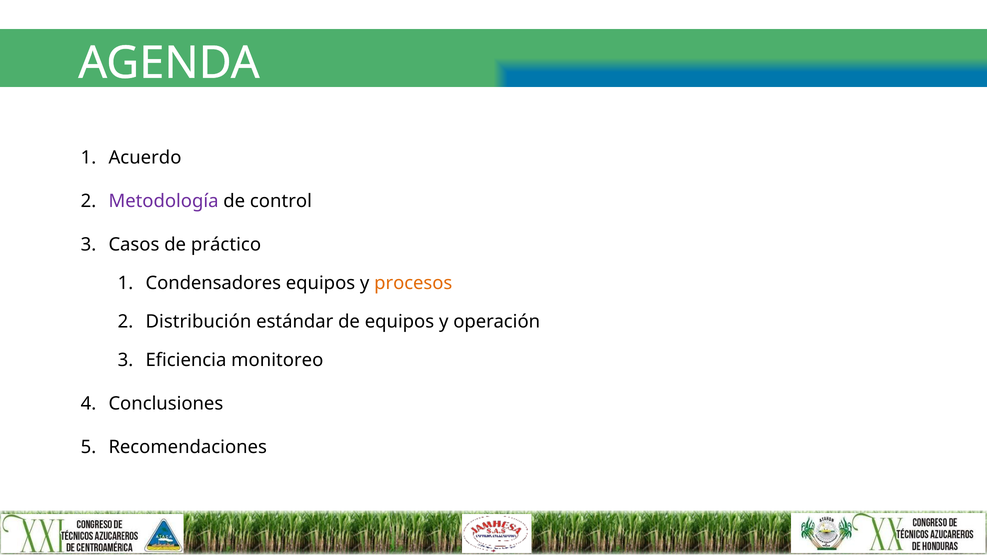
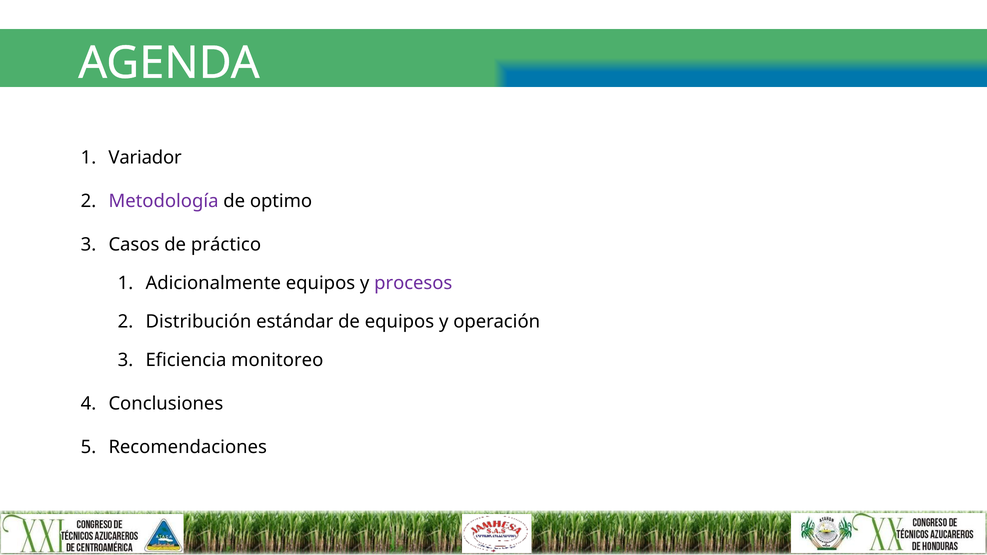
Acuerdo: Acuerdo -> Variador (145, 158)
control: control -> optimo (281, 201)
Condensadores: Condensadores -> Adicionalmente (213, 283)
procesos colour: orange -> purple (413, 283)
